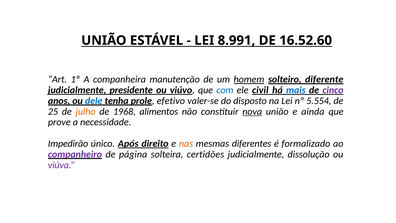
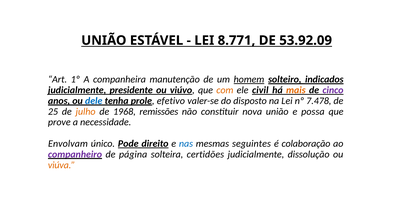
8.991: 8.991 -> 8.771 (236, 40)
16.52.60: 16.52.60 -> 53.92.09 (306, 40)
diferente: diferente -> indicados (324, 79)
com colour: blue -> orange (225, 90)
mais colour: blue -> orange (296, 90)
5.554: 5.554 -> 7.478 (319, 101)
alimentos: alimentos -> remissões (159, 111)
nova underline: present -> none (252, 111)
ainda: ainda -> possa (313, 111)
Impedirão: Impedirão -> Envolvam (68, 143)
Após: Após -> Pode (128, 143)
nas colour: orange -> blue (186, 143)
diferentes: diferentes -> seguintes (251, 143)
formalizado: formalizado -> colaboração (306, 143)
viúva colour: purple -> orange (62, 165)
